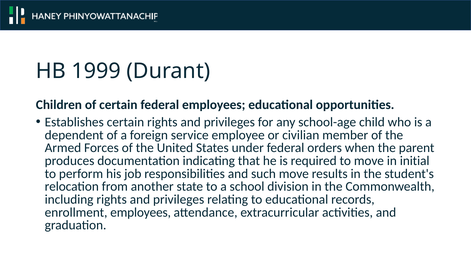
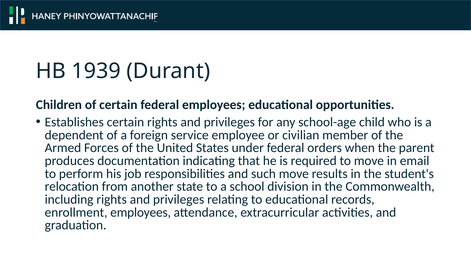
1999: 1999 -> 1939 (96, 71)
initial: initial -> email (415, 161)
